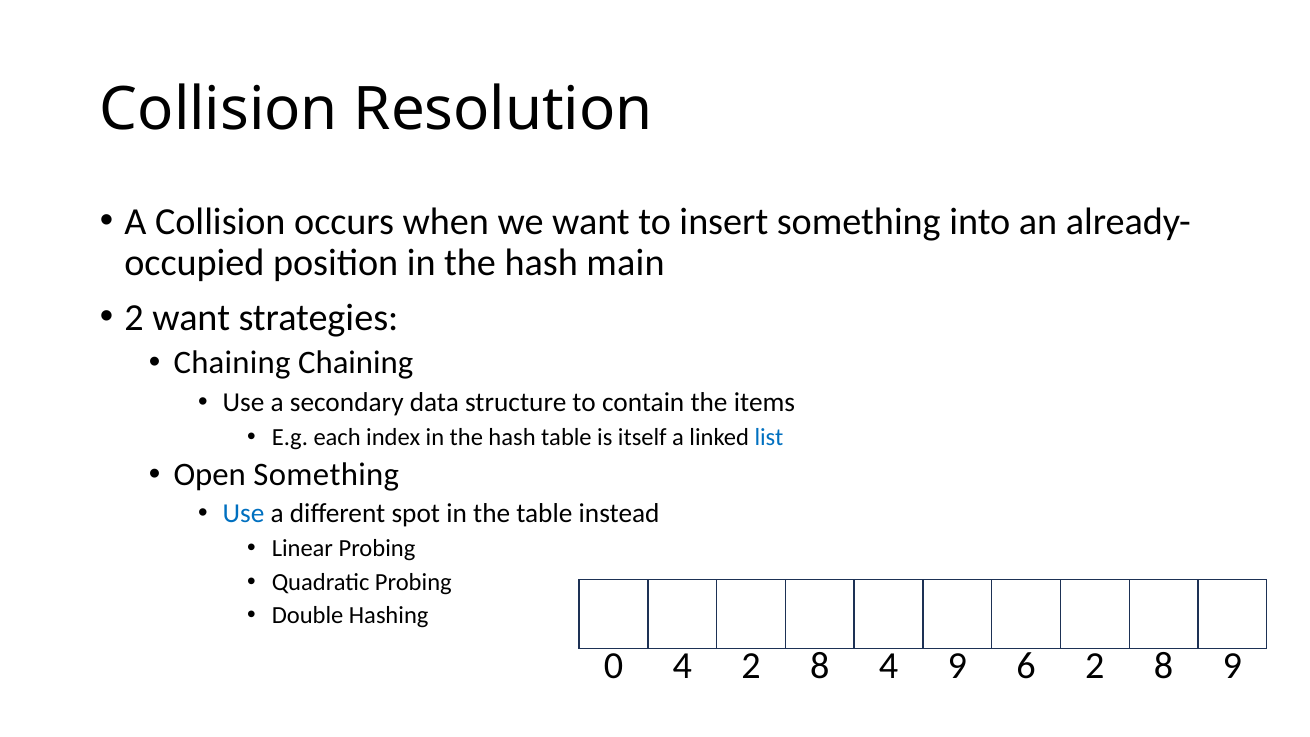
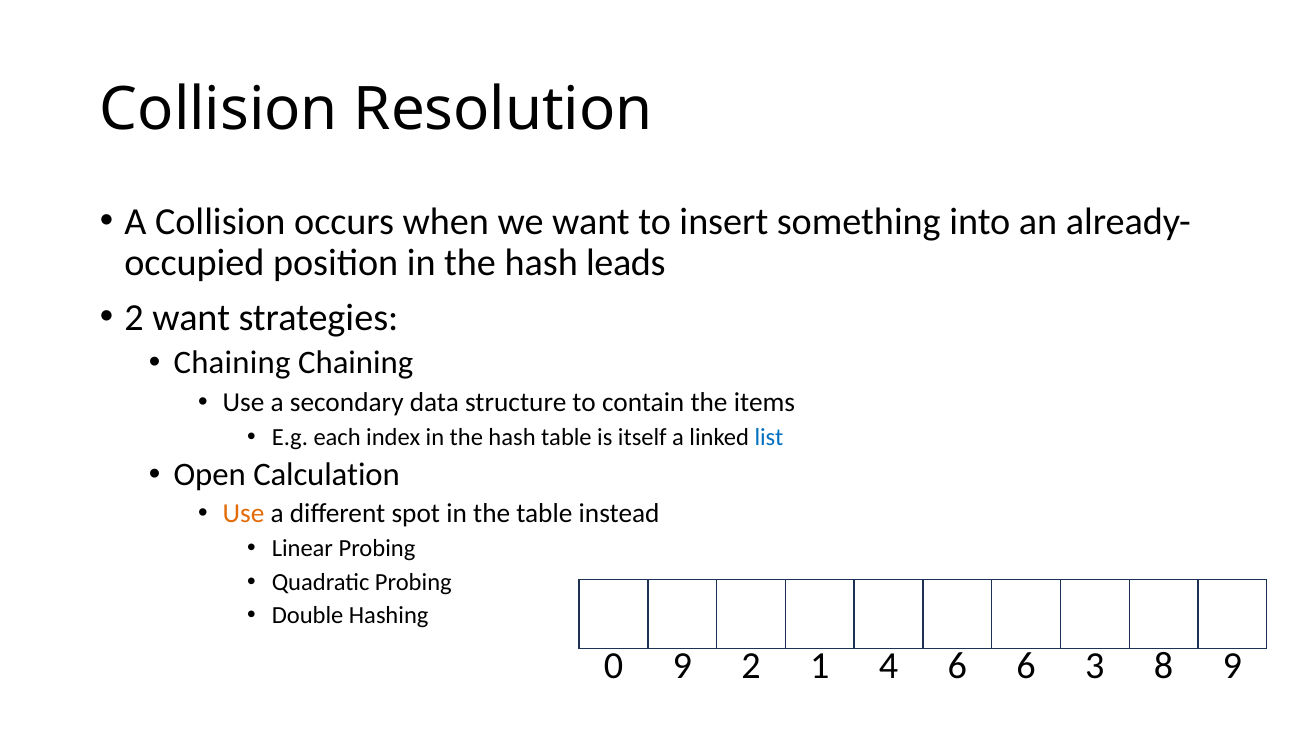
main: main -> leads (626, 263)
Open Something: Something -> Calculation (327, 475)
Use colour: blue -> orange (244, 514)
0 4: 4 -> 9 (682, 666)
8: 8 -> 1 (820, 666)
4 9: 9 -> 6 (957, 666)
6 2: 2 -> 3 (1095, 666)
